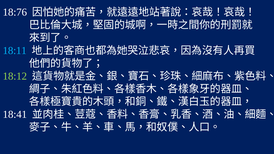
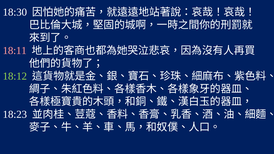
18:76: 18:76 -> 18:30 (15, 12)
18:11 colour: light blue -> pink (15, 51)
18:41: 18:41 -> 18:23 (15, 115)
